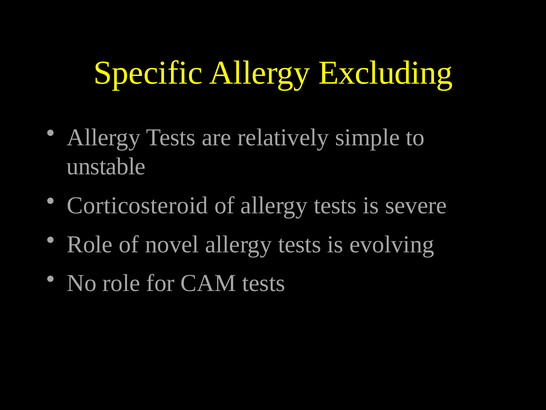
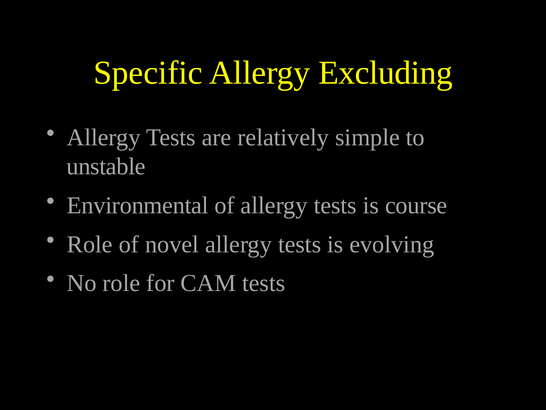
Corticosteroid: Corticosteroid -> Environmental (138, 205)
severe: severe -> course (416, 205)
